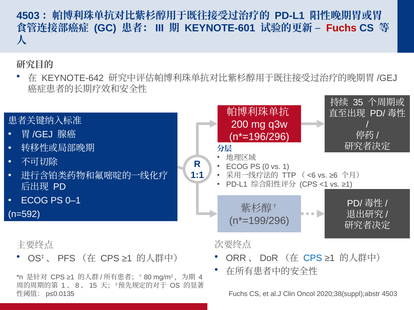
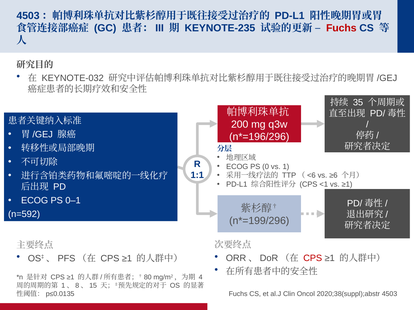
KEYNOTE-601: KEYNOTE-601 -> KEYNOTE-235 (220, 28)
KEYNOTE-642: KEYNOTE-642 -> KEYNOTE-032 (73, 78)
CPS colour: blue -> red (313, 259)
